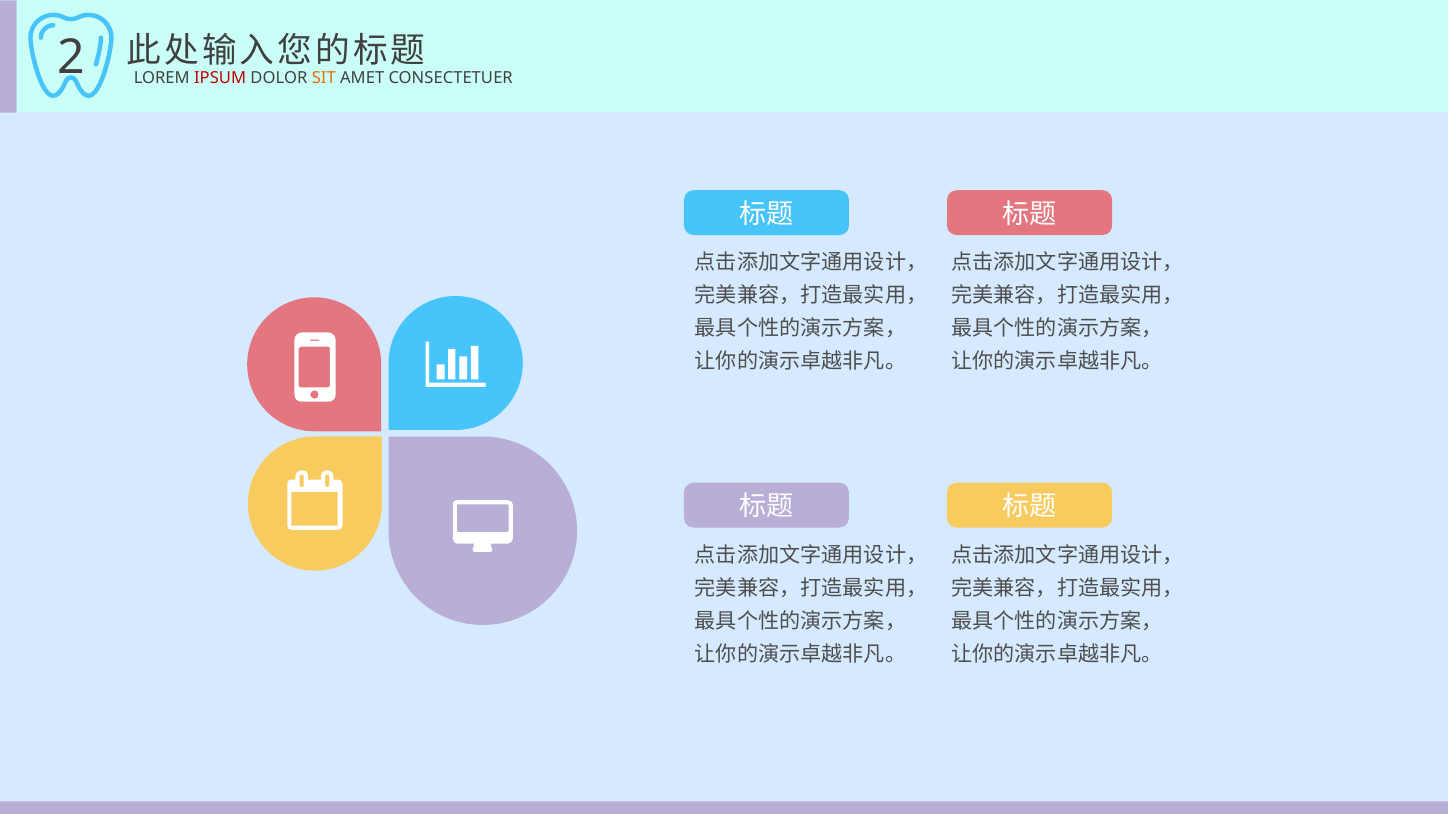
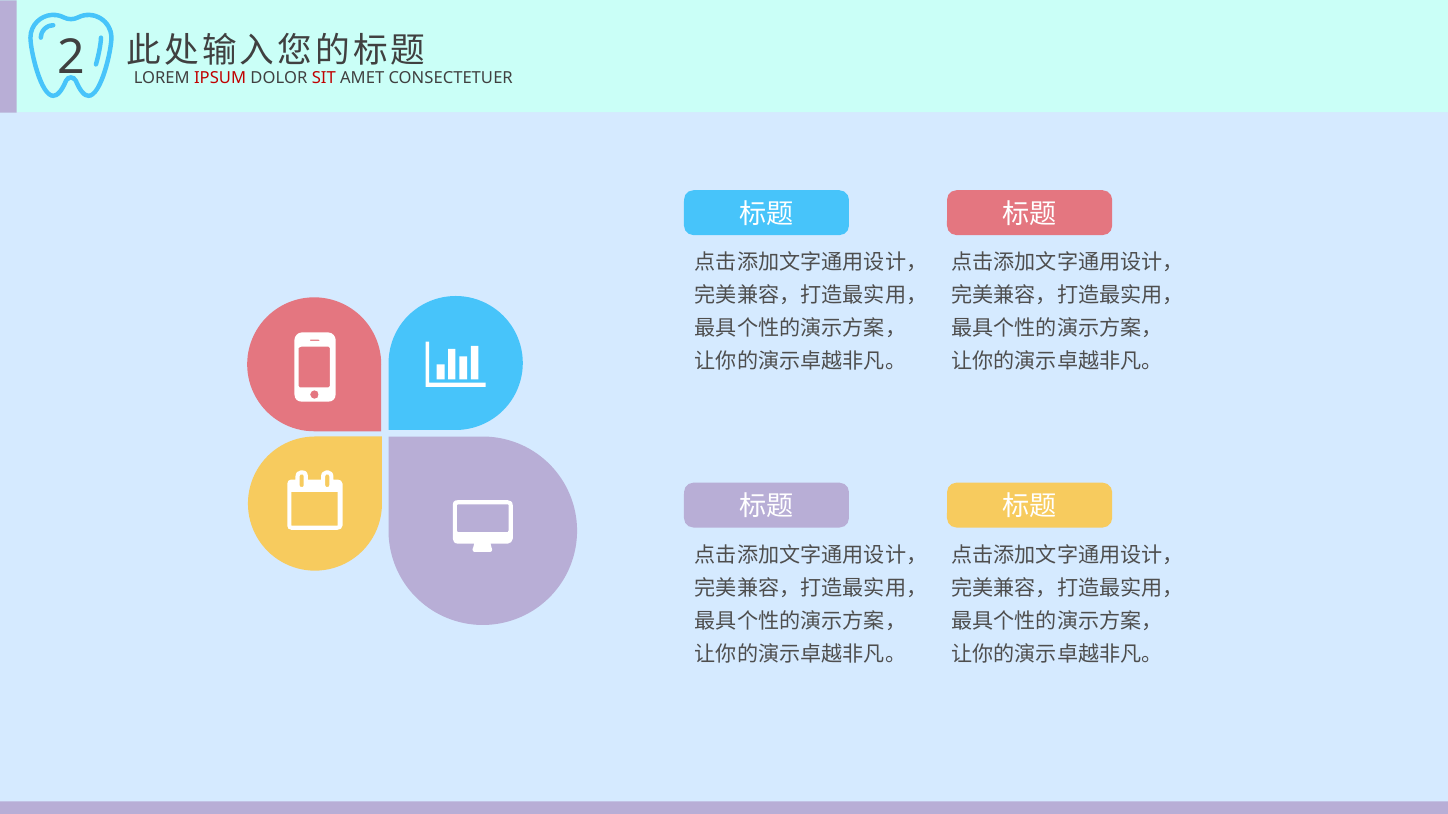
SIT colour: orange -> red (324, 78)
